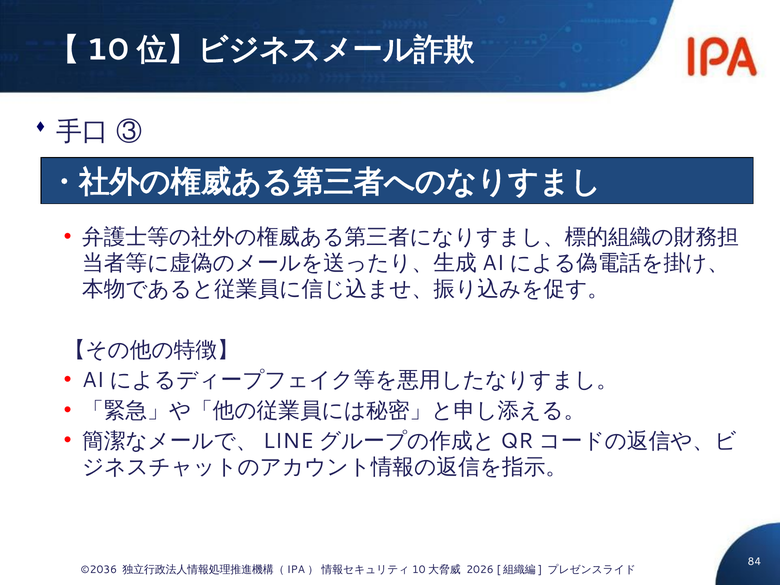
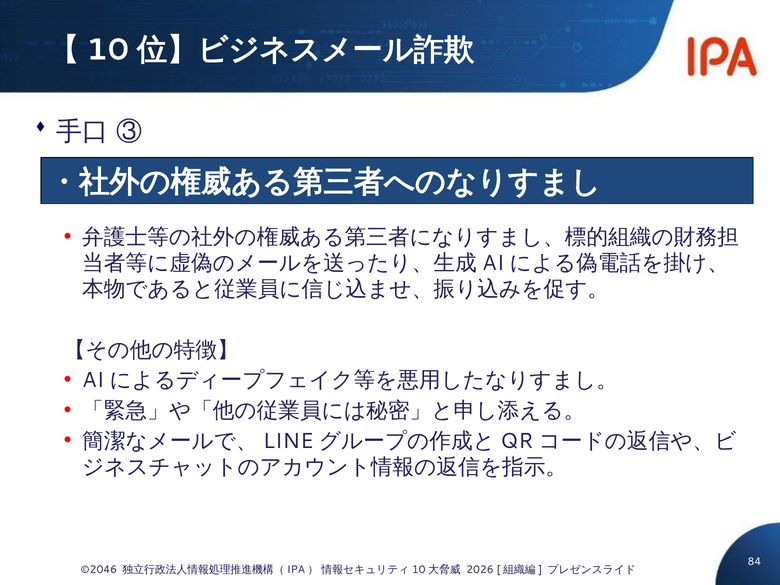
©2036: ©2036 -> ©2046 (99, 570)
